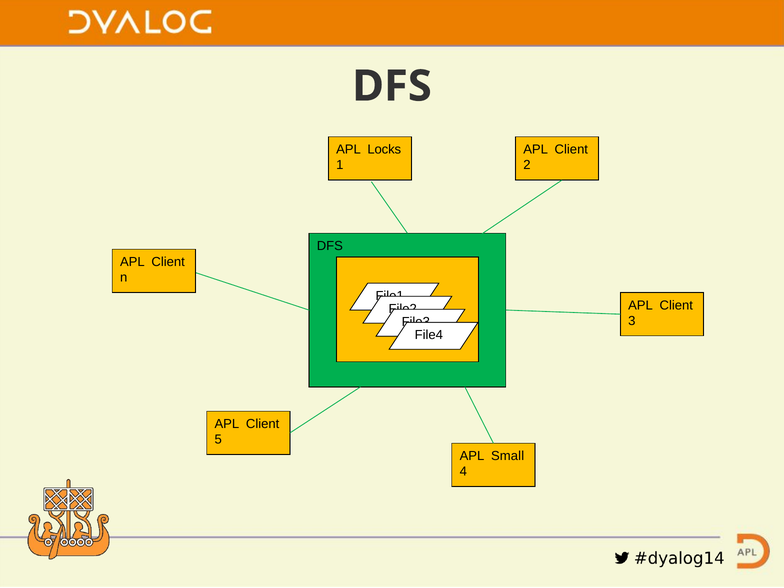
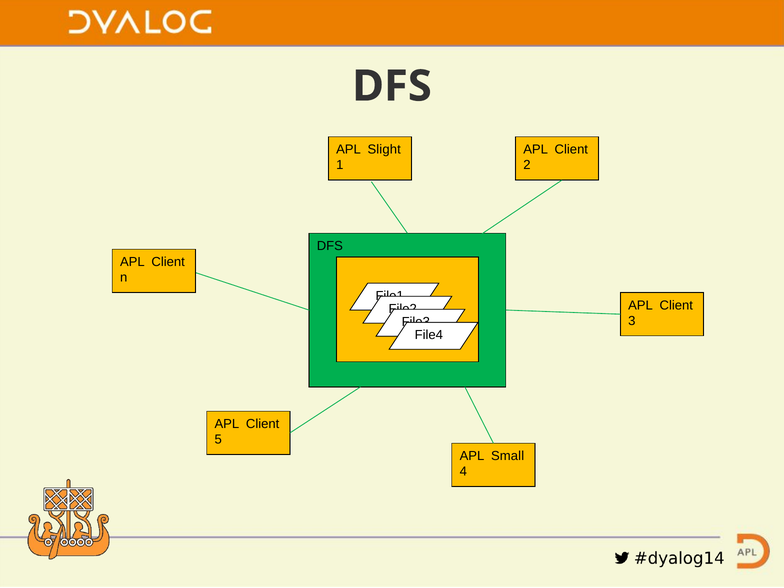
Locks: Locks -> Slight (384, 149)
